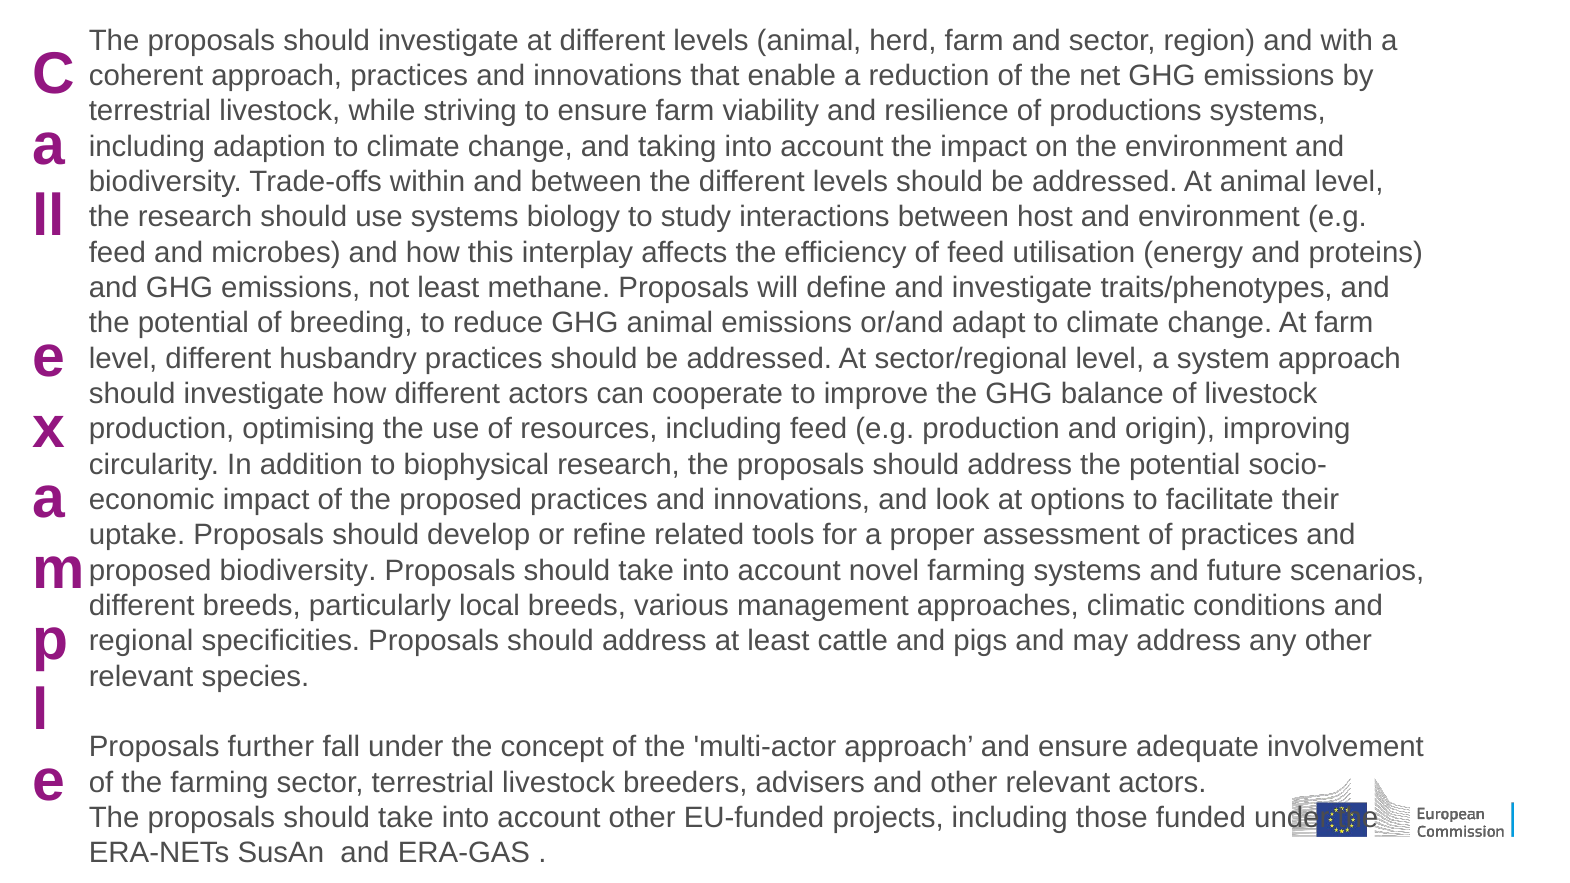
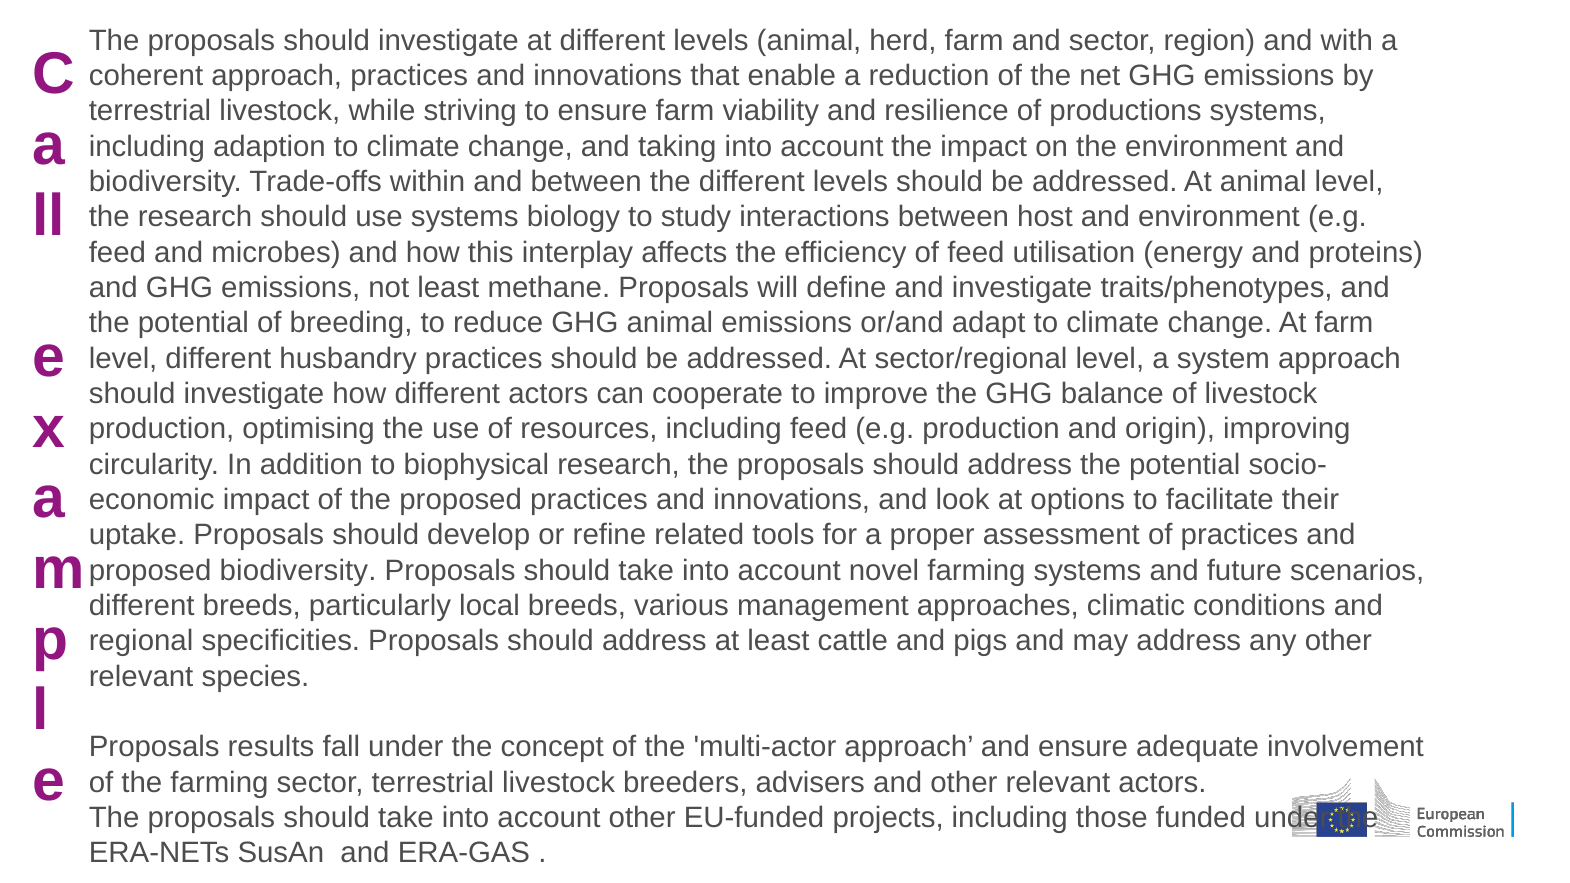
further: further -> results (271, 747)
